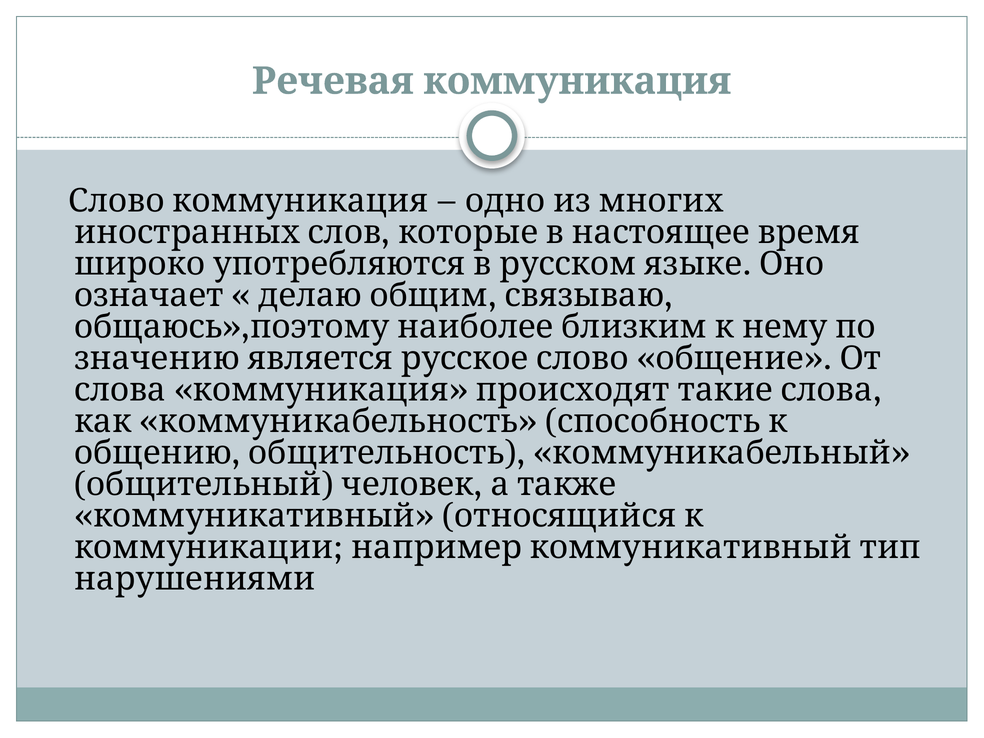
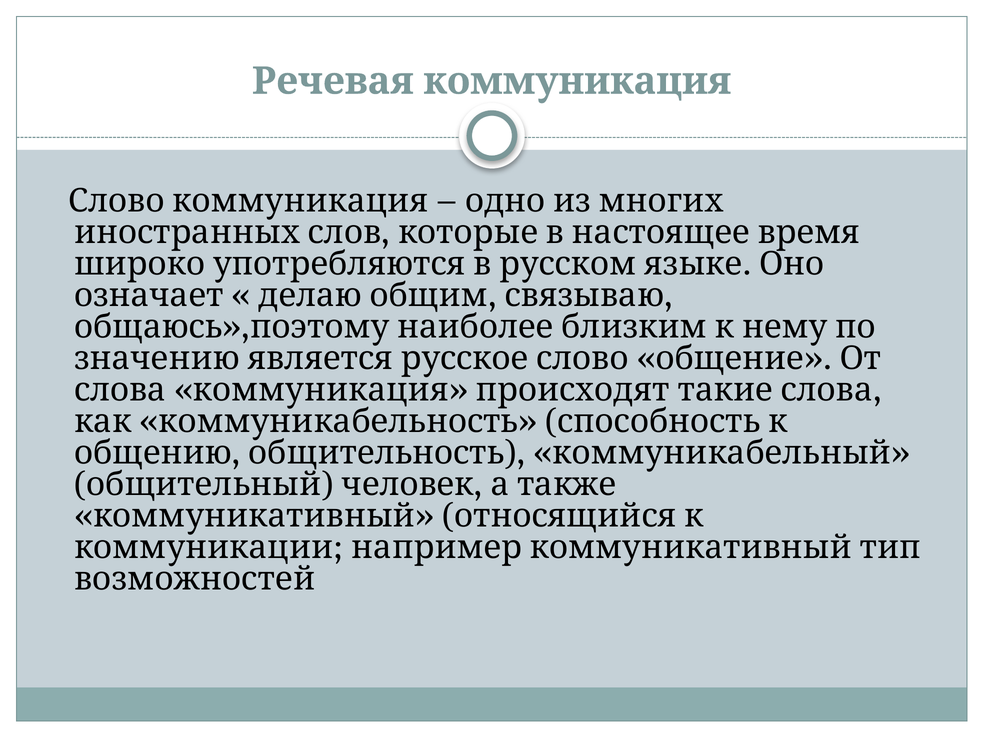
нарушениями: нарушениями -> возможностей (195, 579)
